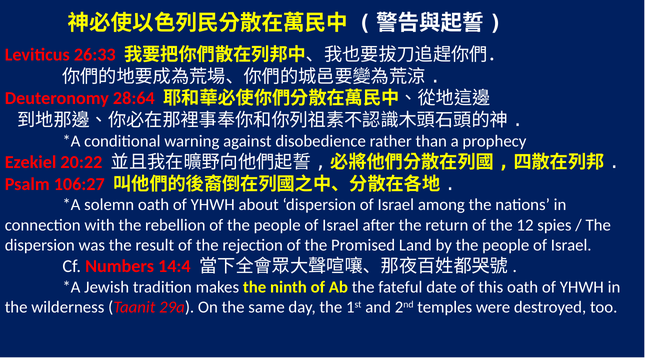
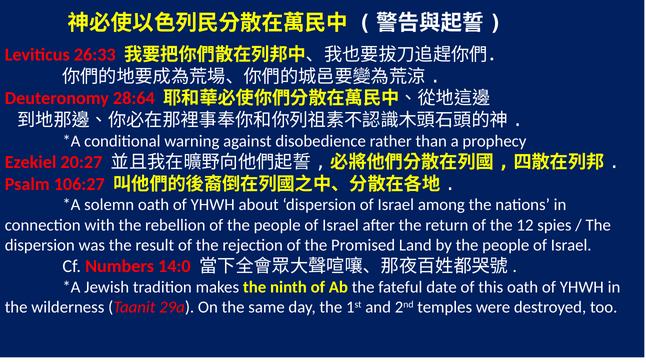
20:22: 20:22 -> 20:27 (81, 162)
14:4: 14:4 -> 14:0 (174, 267)
